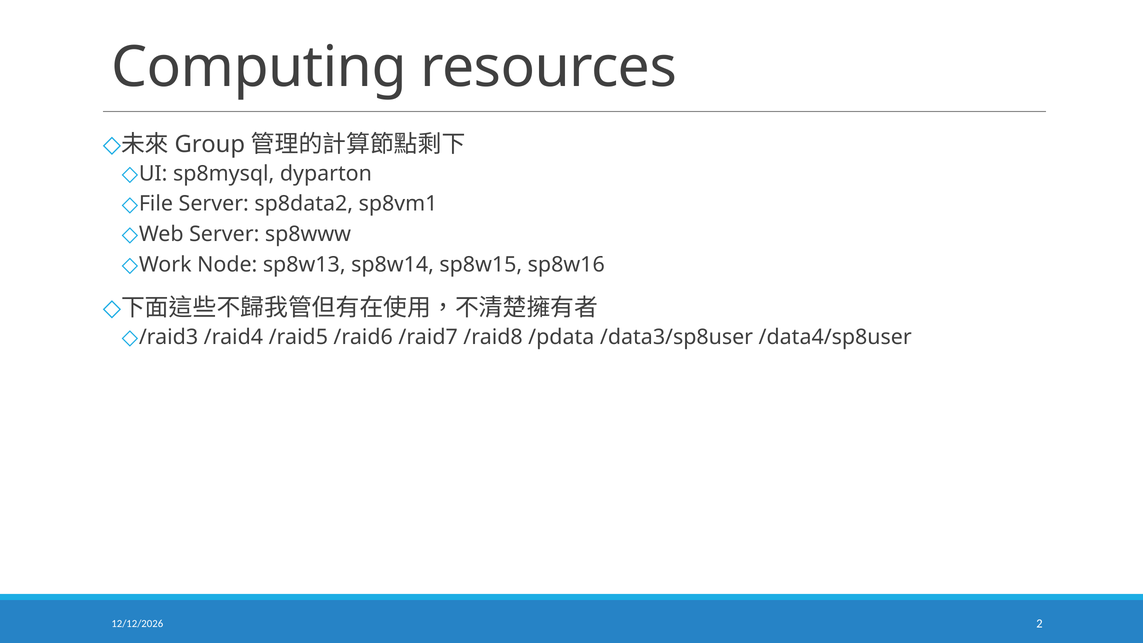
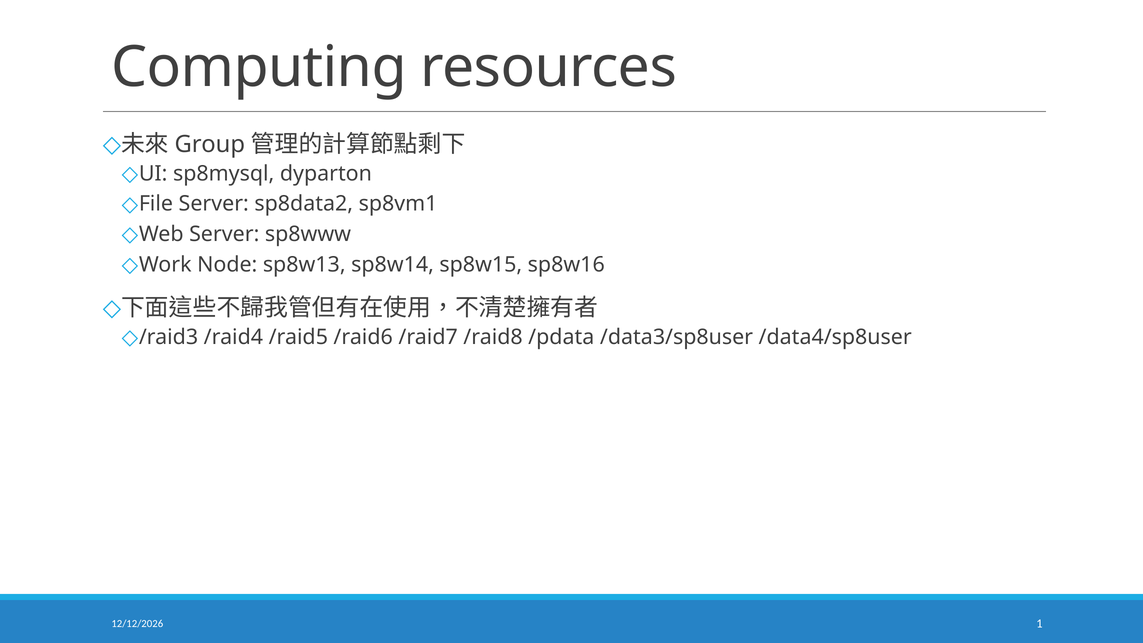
2: 2 -> 1 (1039, 623)
